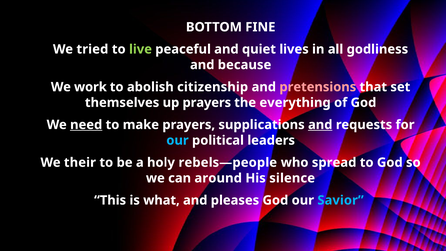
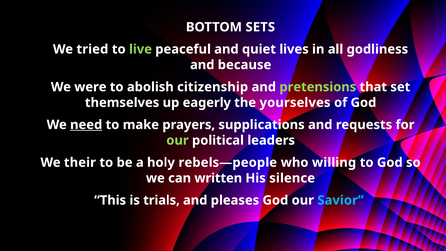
FINE: FINE -> SETS (260, 27)
work: work -> were (90, 87)
pretensions colour: pink -> light green (318, 87)
up prayers: prayers -> eagerly (207, 103)
everything: everything -> yourselves (295, 103)
and underline: present -> none (320, 125)
our colour: light blue -> light green (177, 140)
spread: spread -> willing (334, 162)
around: around -> written (218, 178)
what: what -> trials (162, 200)
